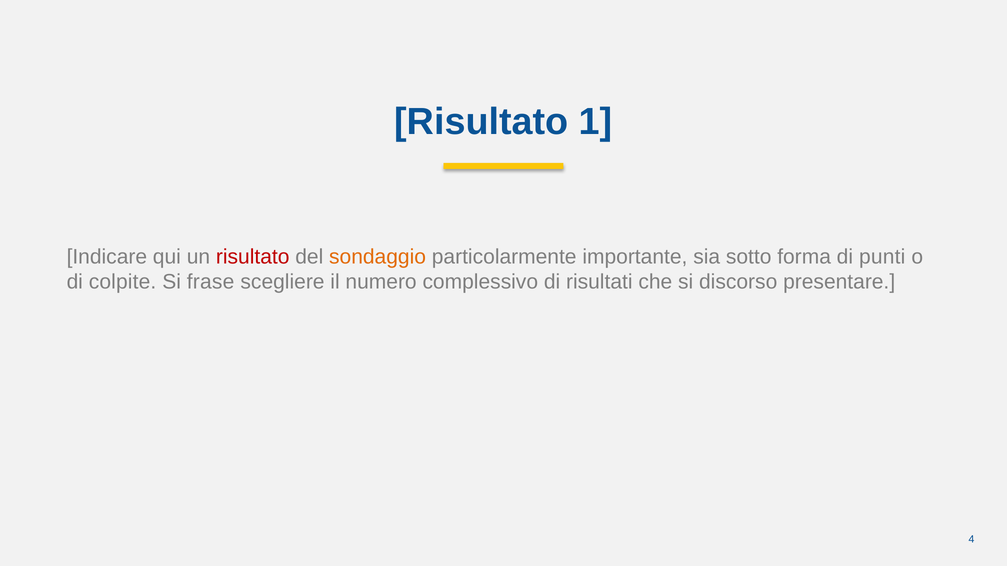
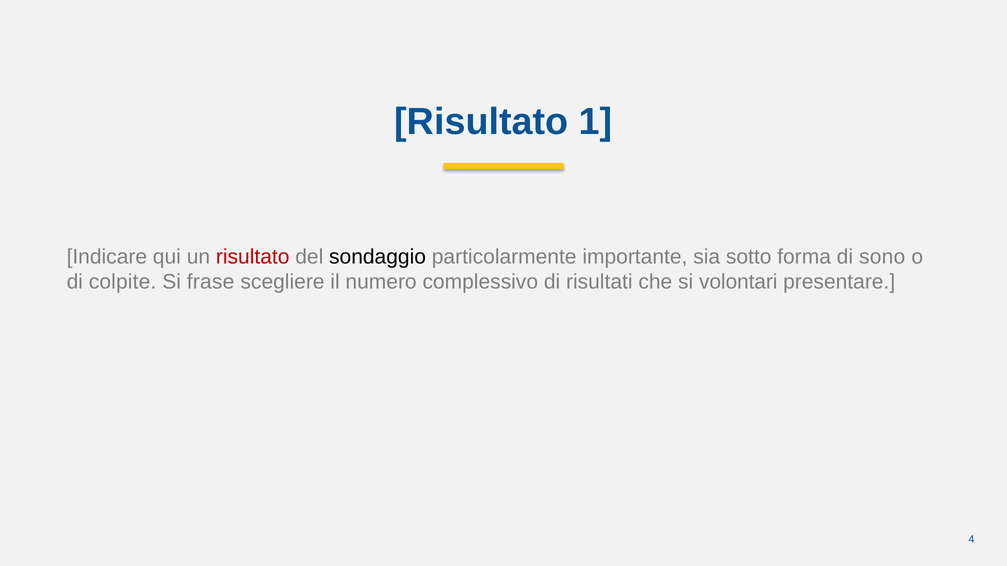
sondaggio colour: orange -> black (378, 257)
punti: punti -> sono (882, 257)
discorso: discorso -> volontari (738, 282)
